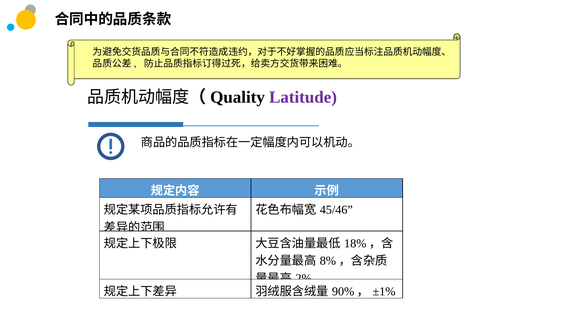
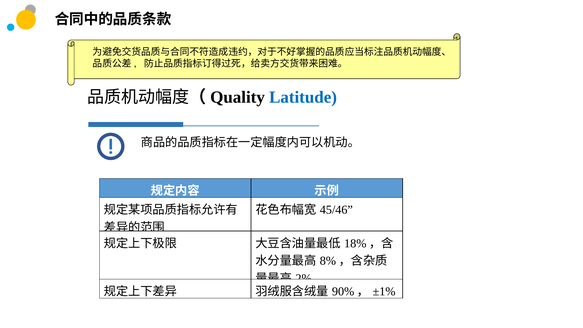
Latitude colour: purple -> blue (303, 97)
